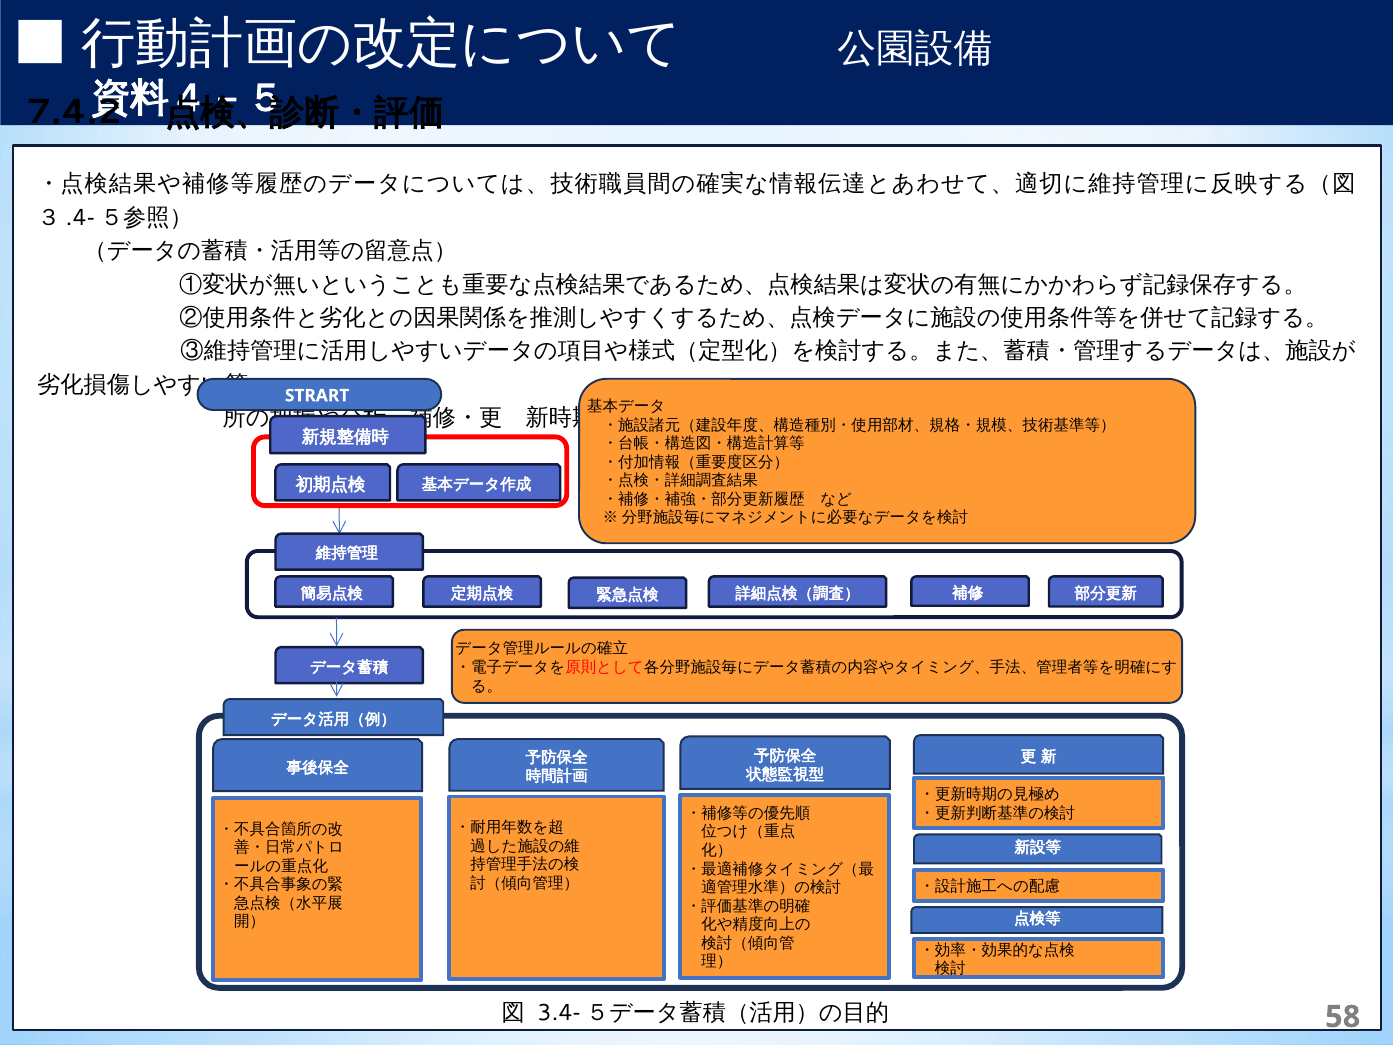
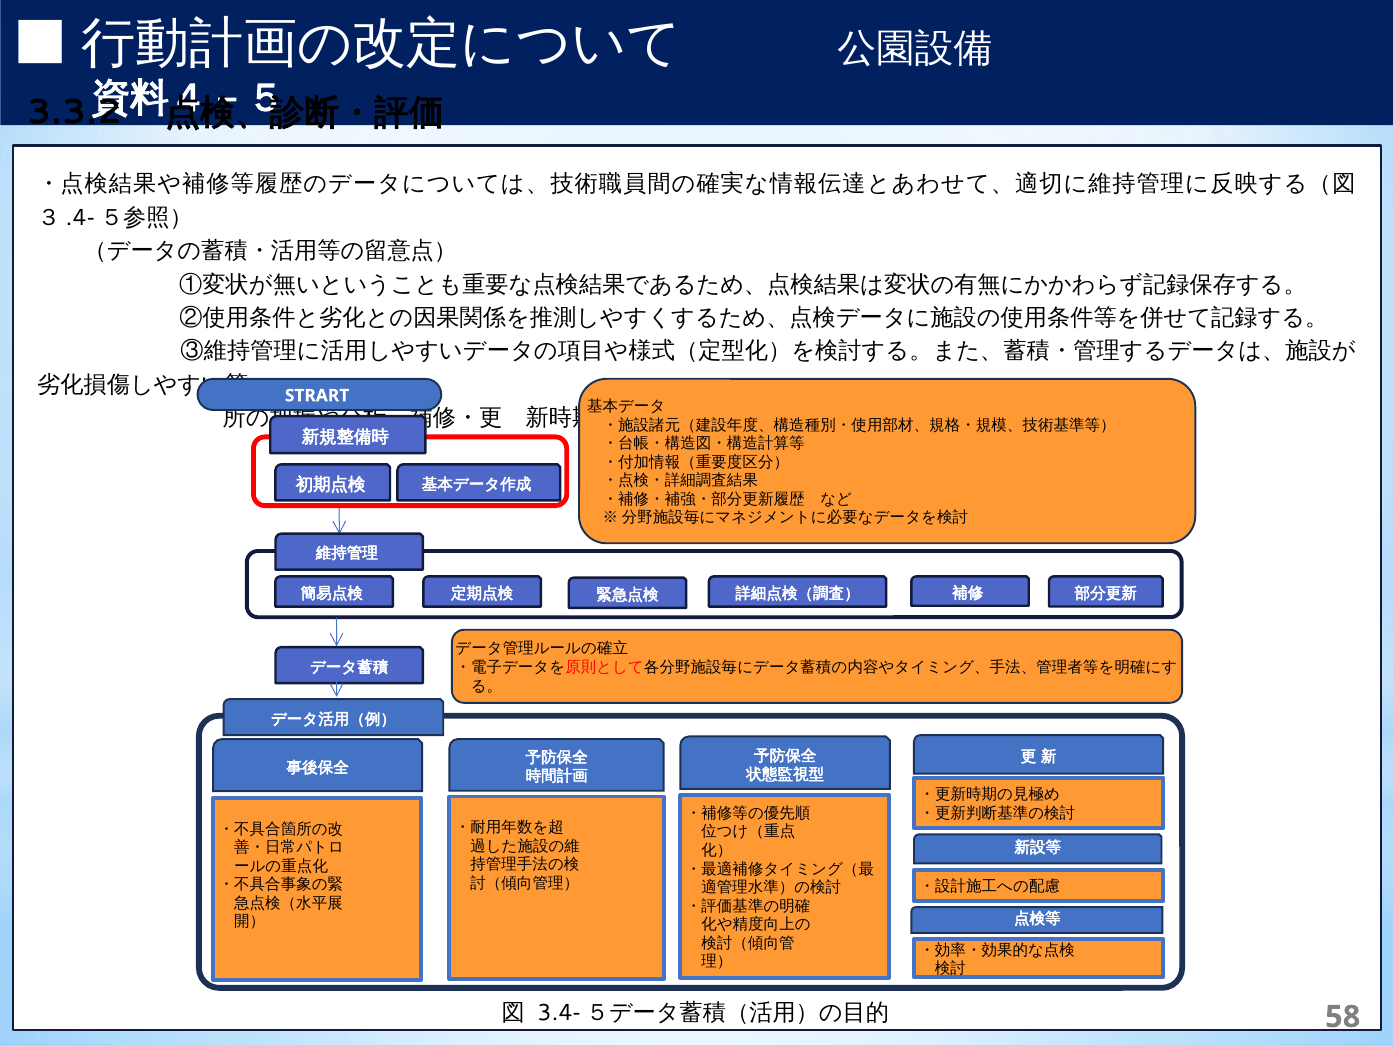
7.4.2: 7.4.2 -> 3.3.2 (74, 112)
